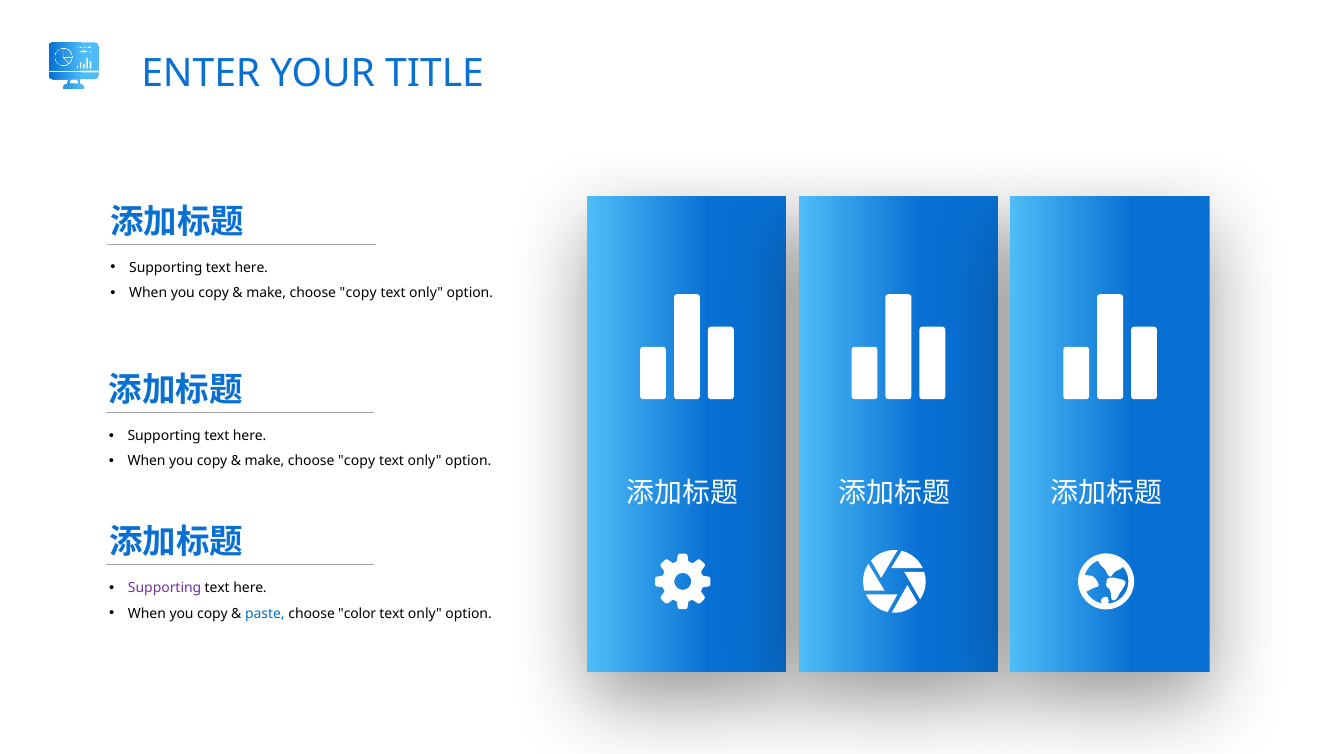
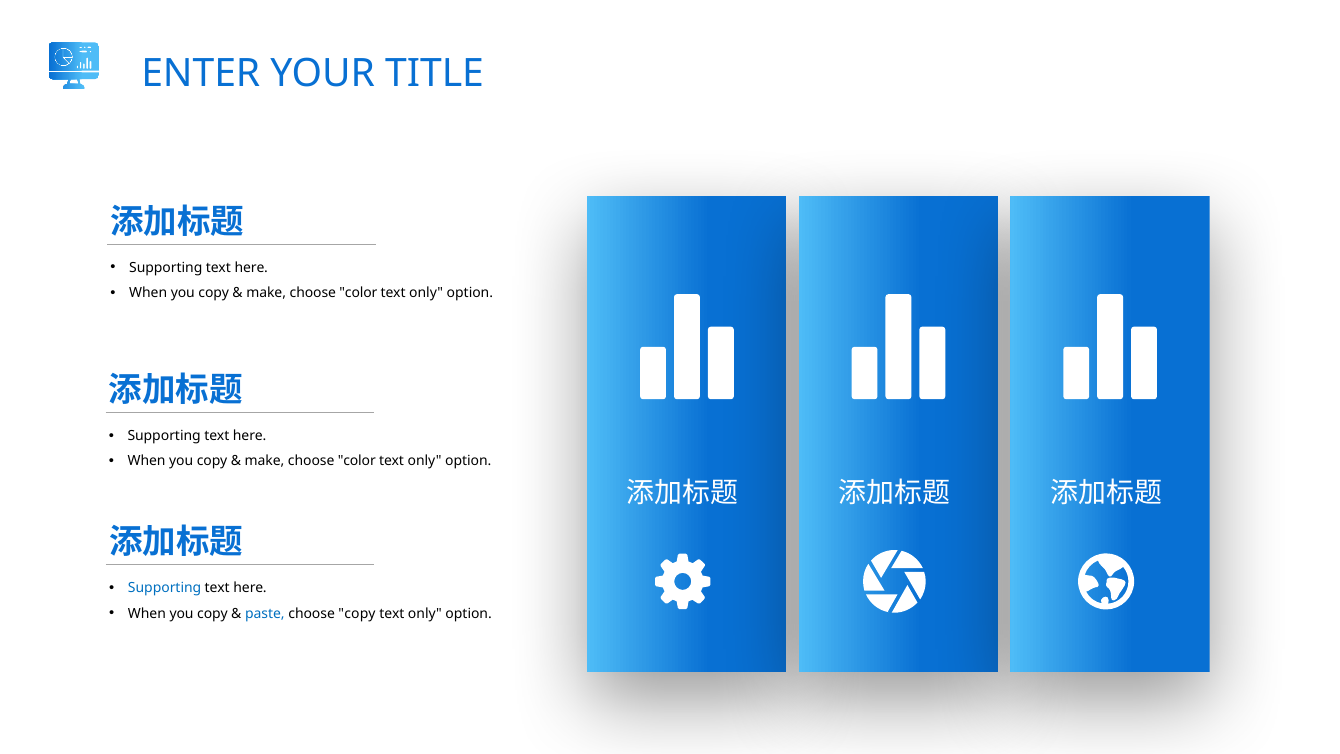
copy: copy -> color (358, 293)
copy: copy -> color (357, 461)
Supporting colour: purple -> blue (165, 588)
choose color: color -> copy (357, 613)
